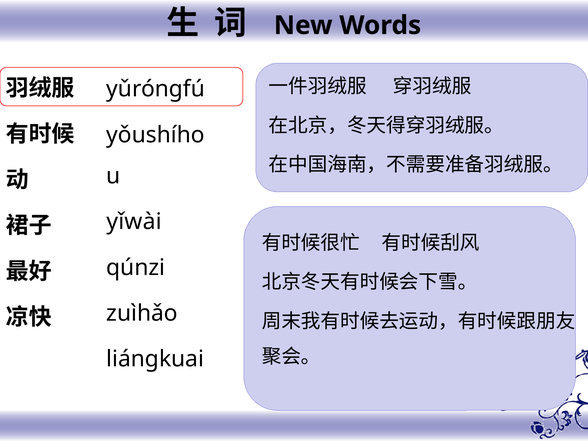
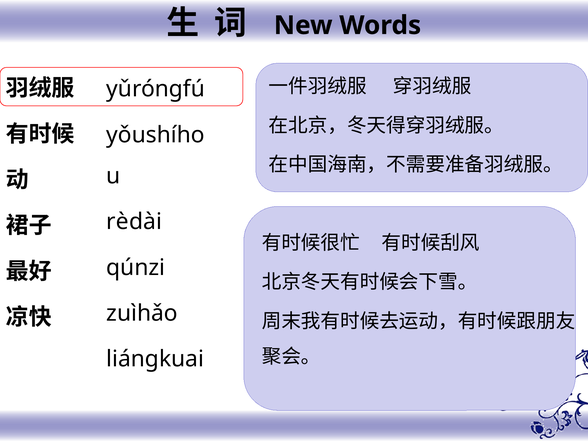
yǐwài: yǐwài -> rèdài (134, 222)
